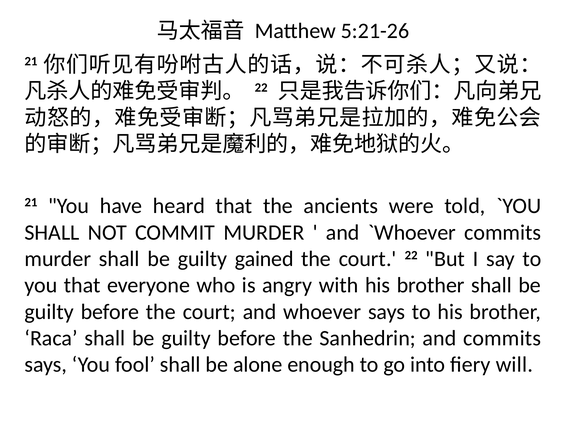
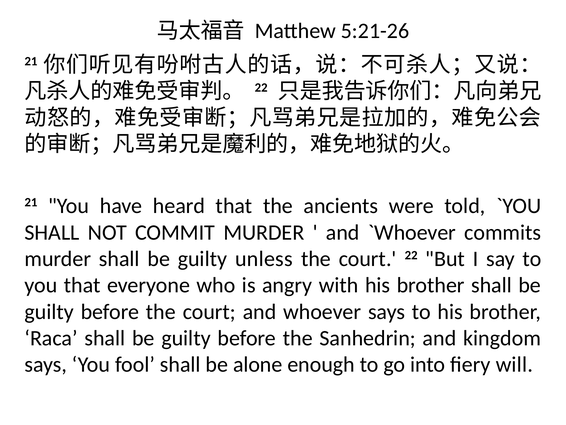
gained: gained -> unless (264, 259)
and commits: commits -> kingdom (502, 338)
